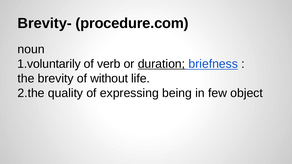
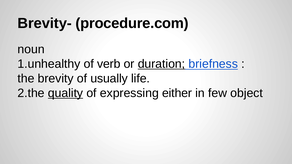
1.voluntarily: 1.voluntarily -> 1.unhealthy (49, 64)
without: without -> usually (109, 79)
quality underline: none -> present (66, 93)
being: being -> either (177, 93)
